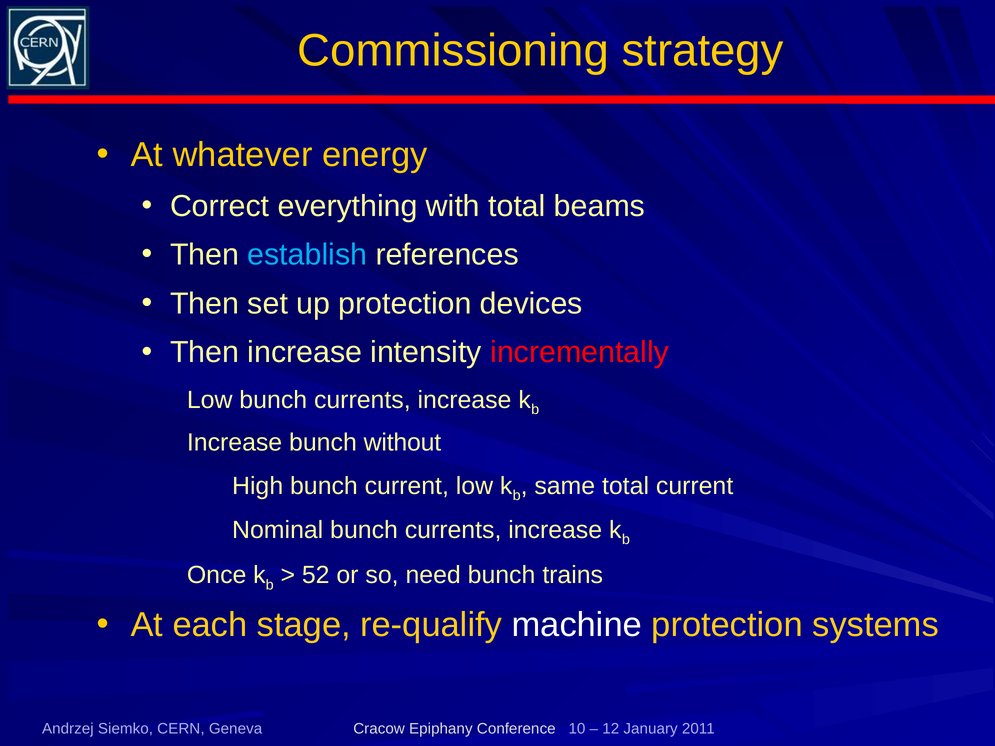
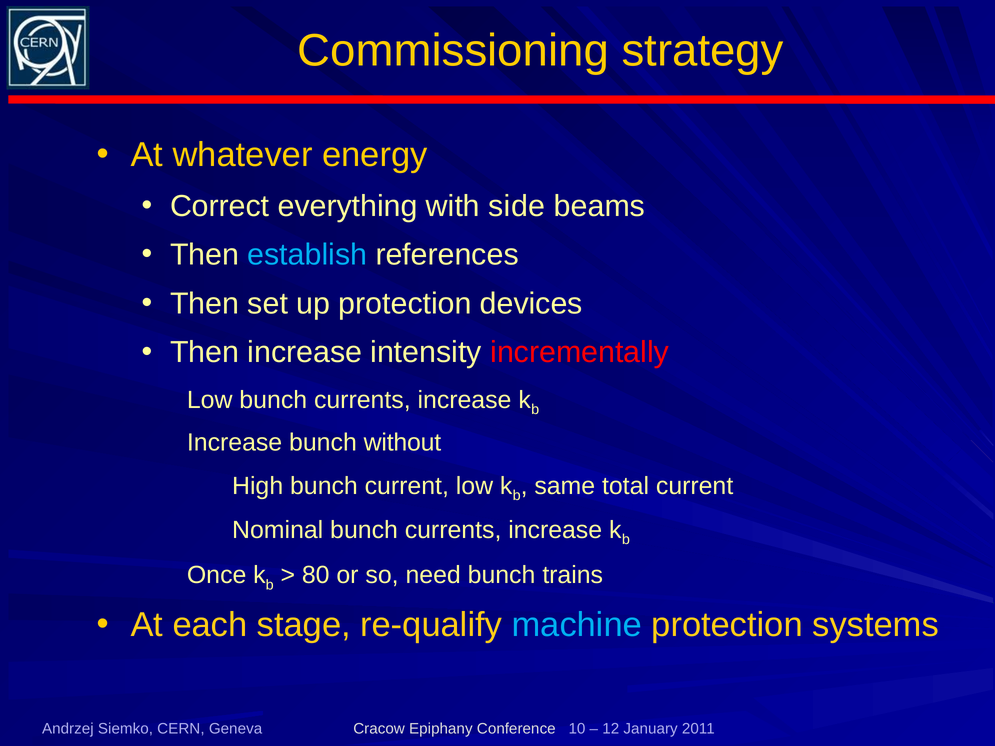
with total: total -> side (517, 206)
52: 52 -> 80 (316, 575)
machine colour: white -> light blue (577, 625)
